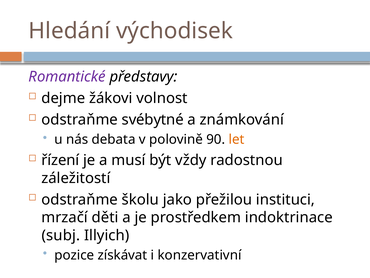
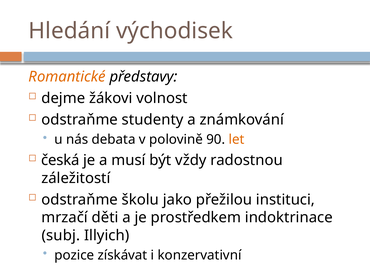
Romantické colour: purple -> orange (67, 77)
svébytné: svébytné -> studenty (153, 120)
řízení: řízení -> česká (60, 160)
